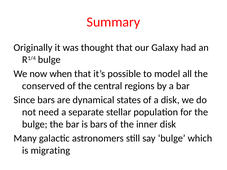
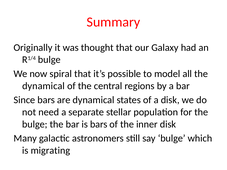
when: when -> spiral (61, 74)
conserved: conserved -> dynamical (43, 86)
